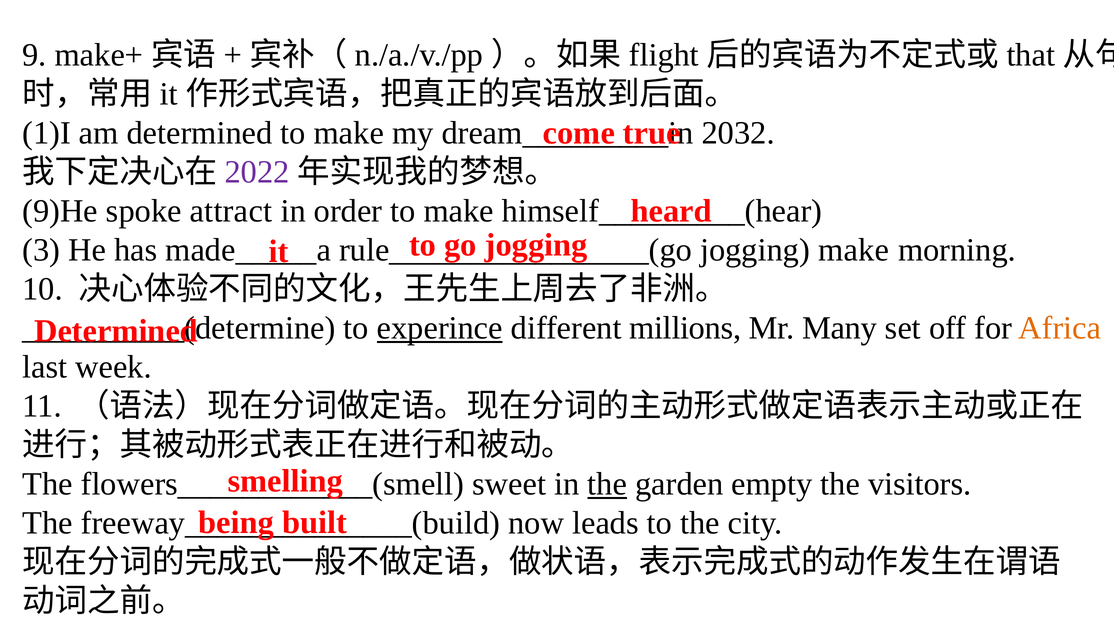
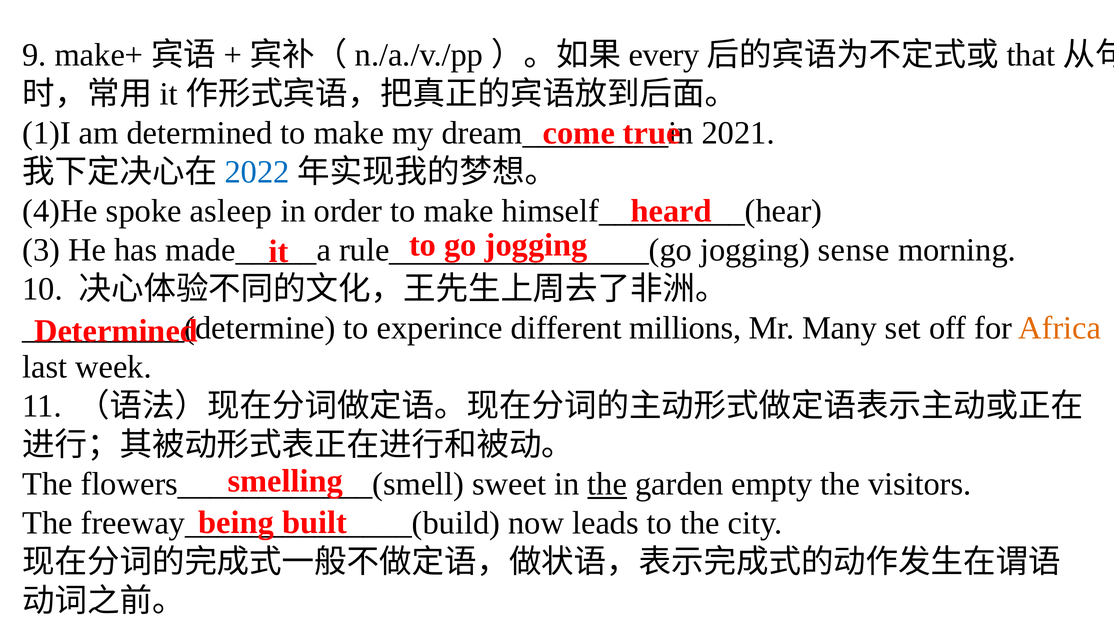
flight: flight -> every (664, 55)
2032: 2032 -> 2021 (738, 133)
2022 colour: purple -> blue (257, 172)
9)He: 9)He -> 4)He (60, 211)
attract: attract -> asleep (231, 211)
jogging make: make -> sense (854, 250)
experince underline: present -> none (440, 328)
